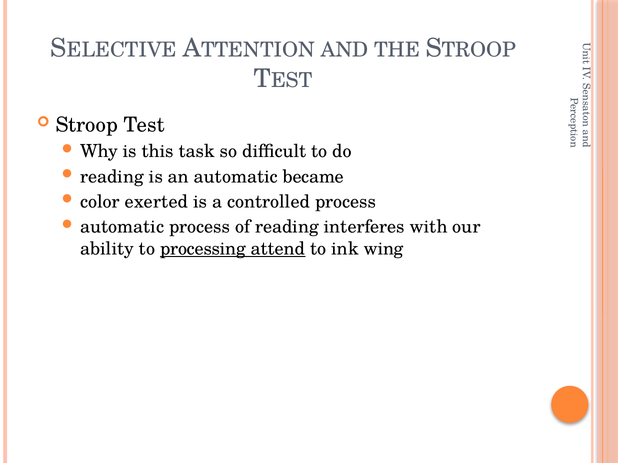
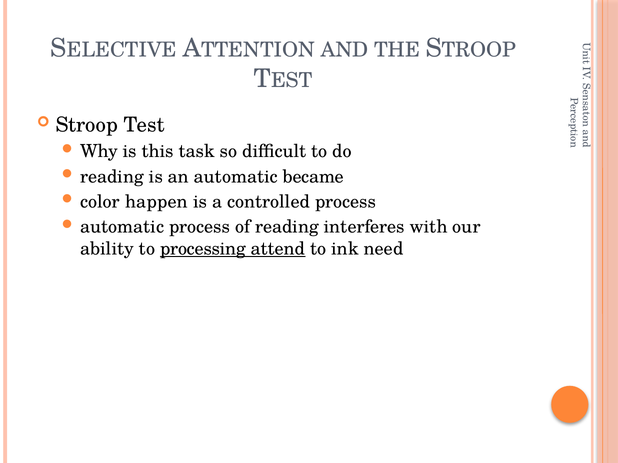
exerted: exerted -> happen (156, 202)
wing: wing -> need (384, 249)
